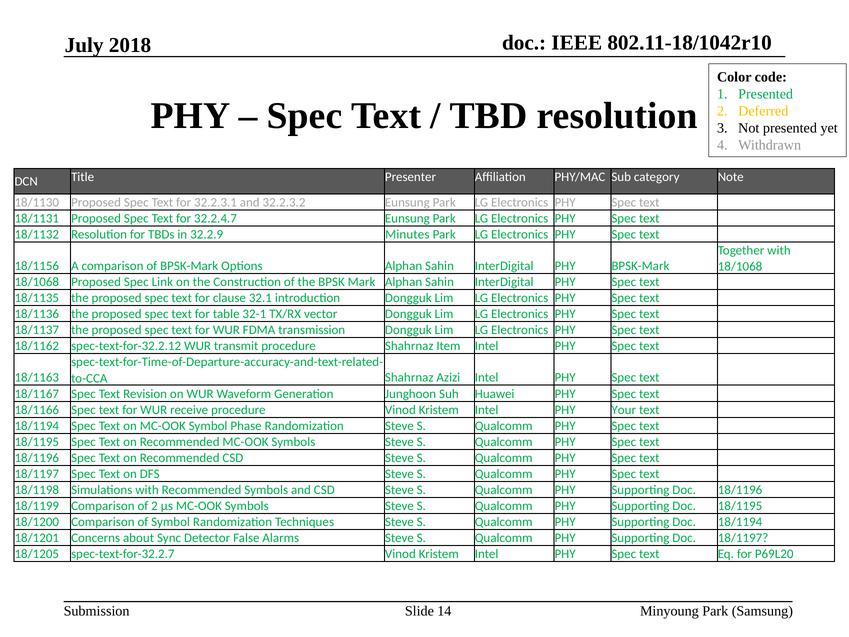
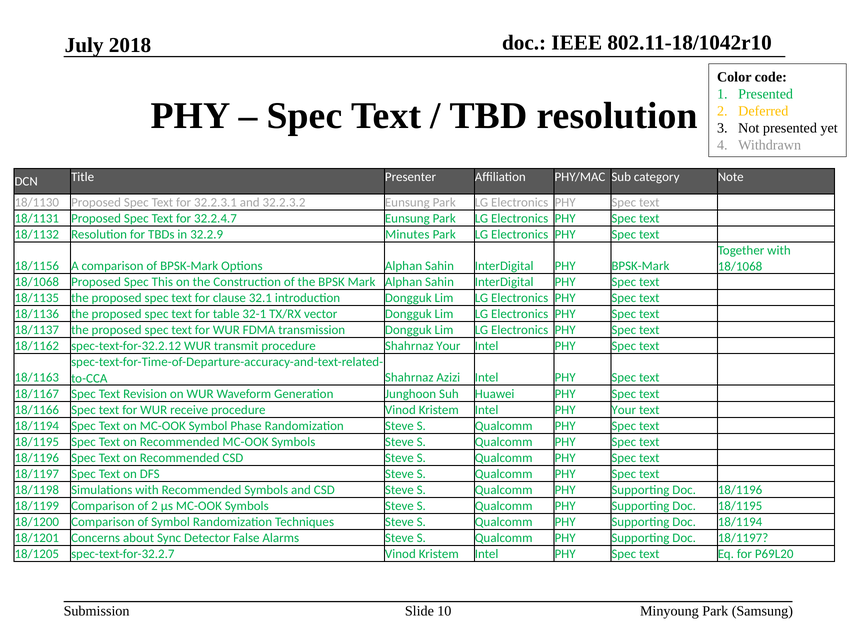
Link: Link -> This (162, 282)
Shahrnaz Item: Item -> Your (448, 346)
14: 14 -> 10 (444, 611)
